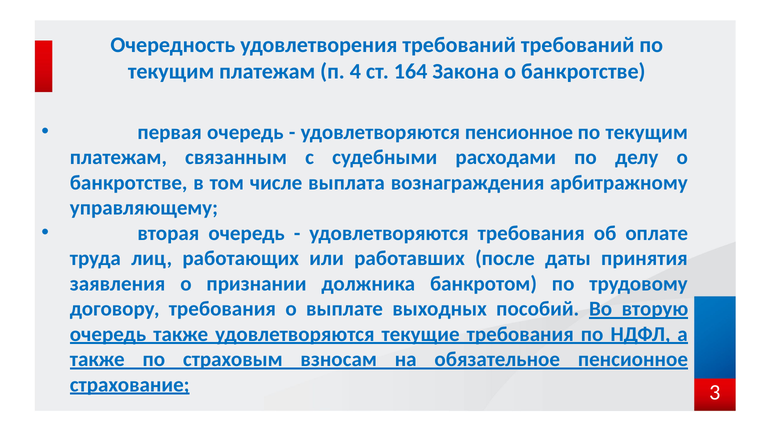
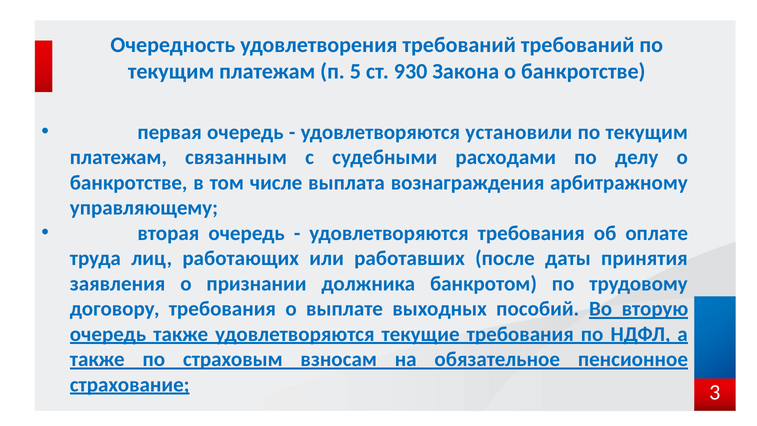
4: 4 -> 5 (355, 71)
164: 164 -> 930 (411, 71)
удовлетворяются пенсионное: пенсионное -> установили (519, 132)
